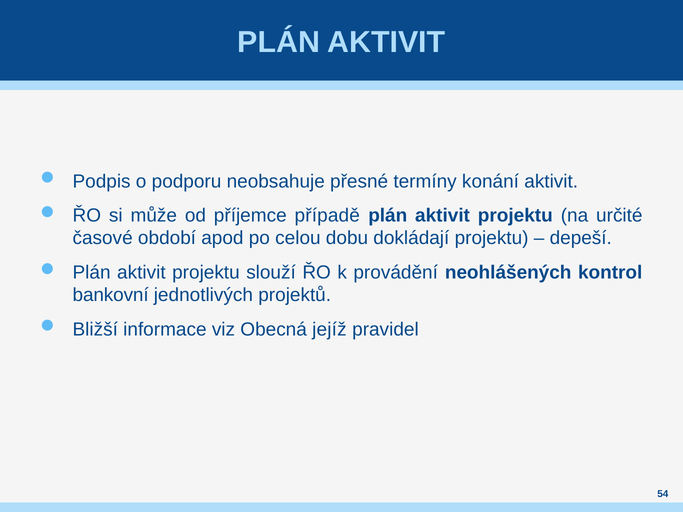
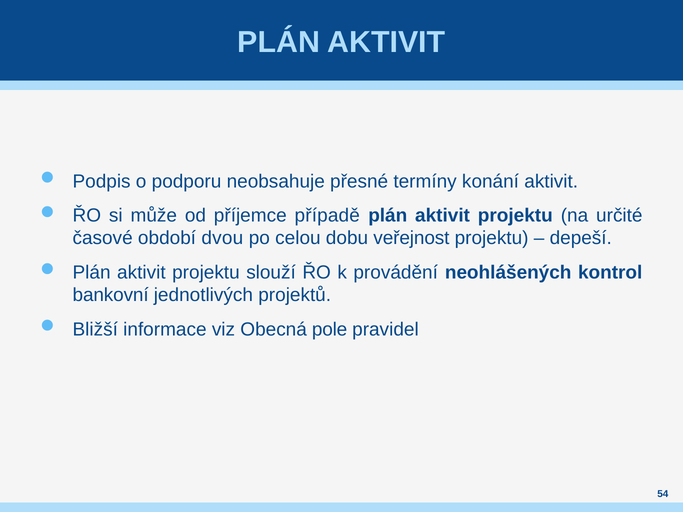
apod: apod -> dvou (222, 238)
dokládají: dokládají -> veřejnost (411, 238)
jejíž: jejíž -> pole (330, 329)
